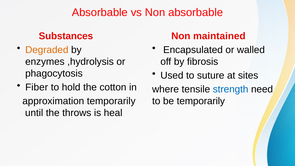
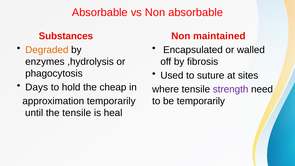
Fiber: Fiber -> Days (37, 87)
cotton: cotton -> cheap (113, 87)
strength colour: blue -> purple (231, 89)
the throws: throws -> tensile (77, 113)
